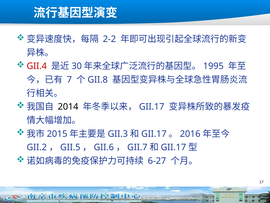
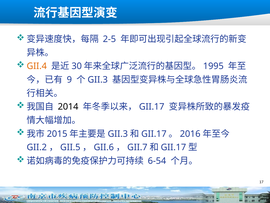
2‐2: 2‐2 -> 2‐5 (109, 39)
GII.4 colour: red -> orange (37, 66)
7: 7 -> 9 (69, 80)
GII.8: GII.8 -> GII.3 (98, 80)
6‐27: 6‐27 -> 6‐54 (157, 161)
